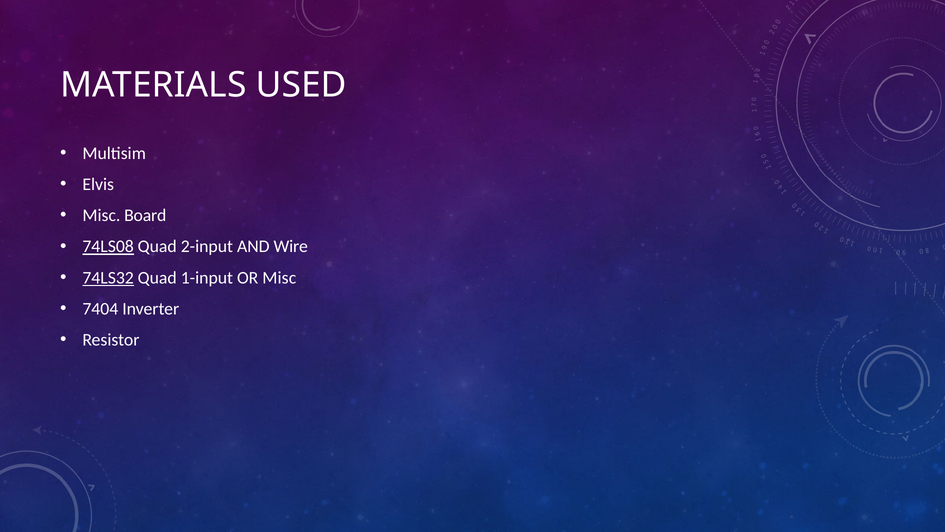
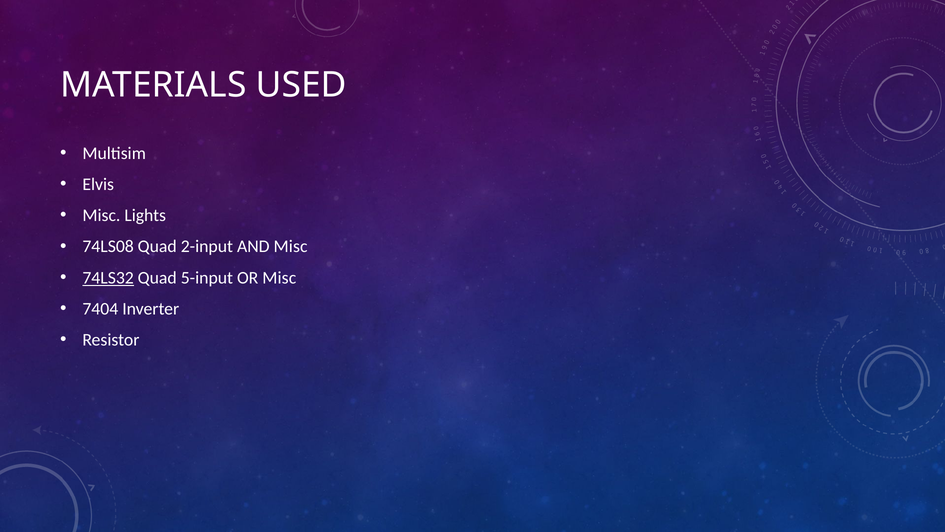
Board: Board -> Lights (145, 215)
74LS08 underline: present -> none (108, 246)
AND Wire: Wire -> Misc (291, 246)
1-input: 1-input -> 5-input (207, 278)
